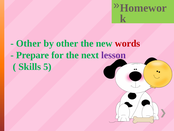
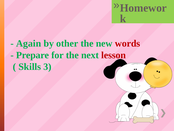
Other: Other -> Again (29, 43)
lesson colour: purple -> red (114, 55)
5: 5 -> 3 (47, 67)
